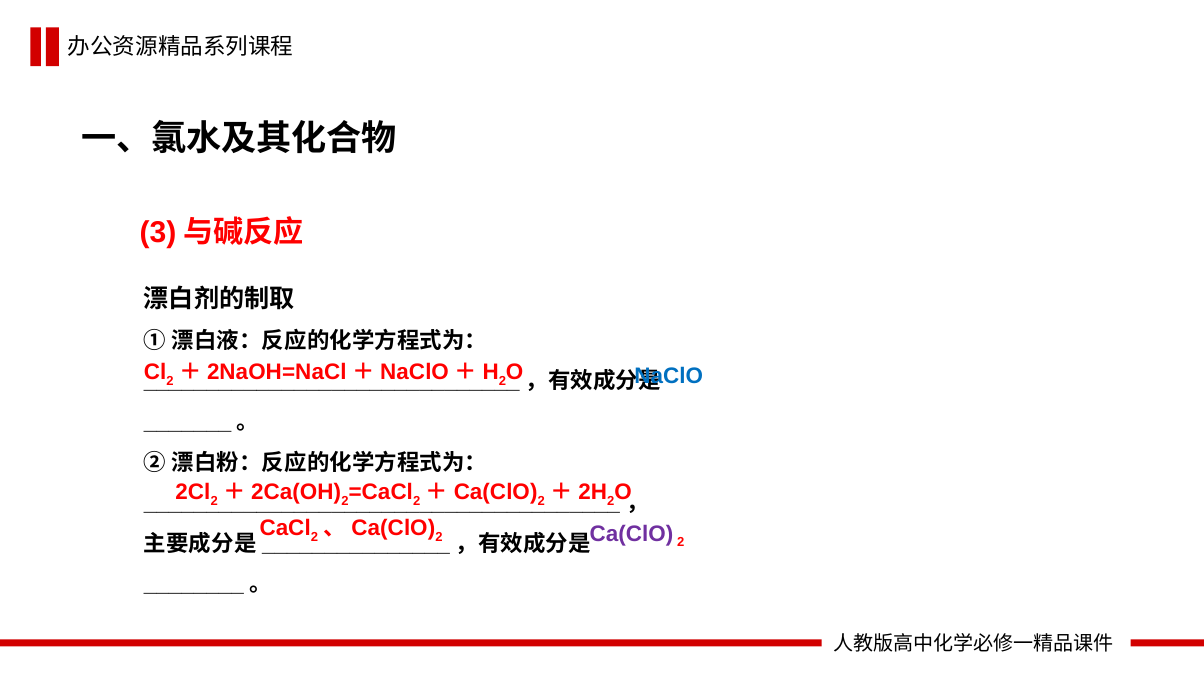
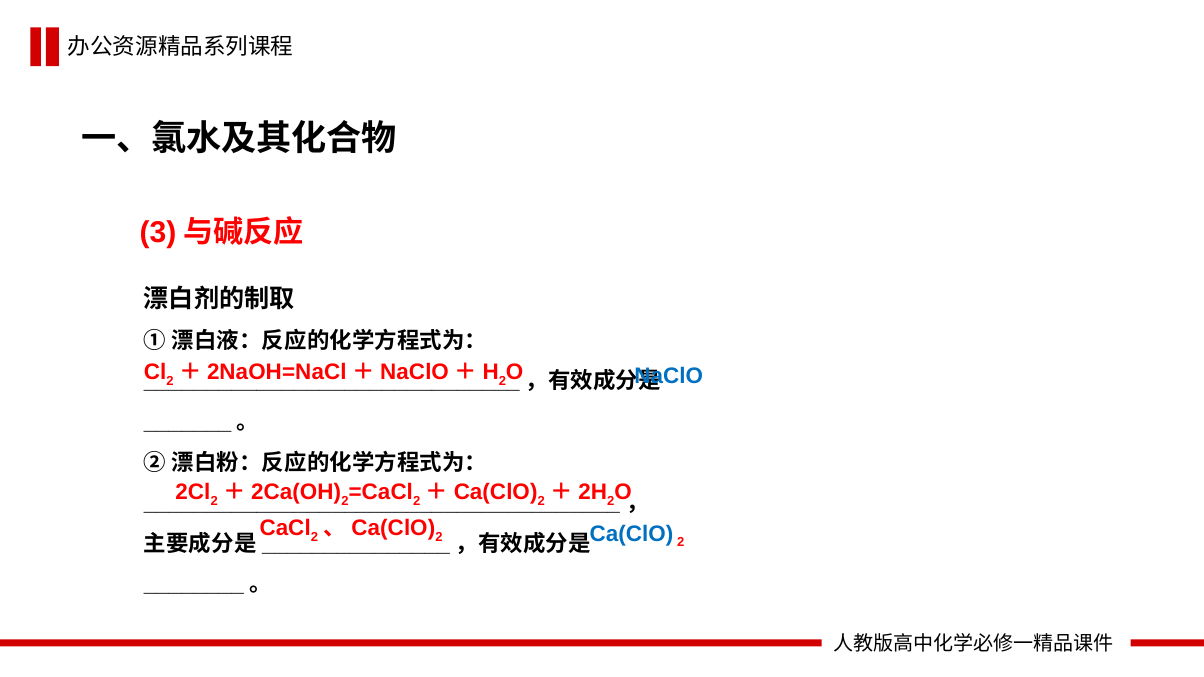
Ca(ClO colour: purple -> blue (631, 534)
